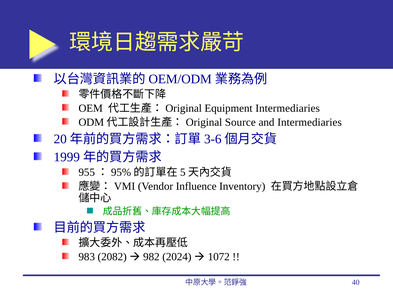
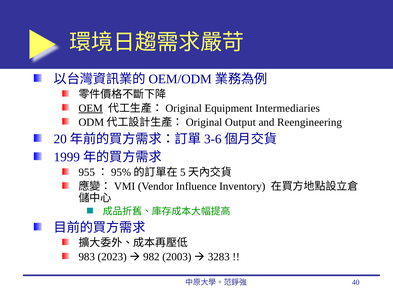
OEM underline: none -> present (91, 108)
Source: Source -> Output (240, 122)
and Intermediaries: Intermediaries -> Reengineering (310, 122)
2082: 2082 -> 2023 (112, 257)
2024: 2024 -> 2003 (177, 257)
1072: 1072 -> 3283 (219, 257)
